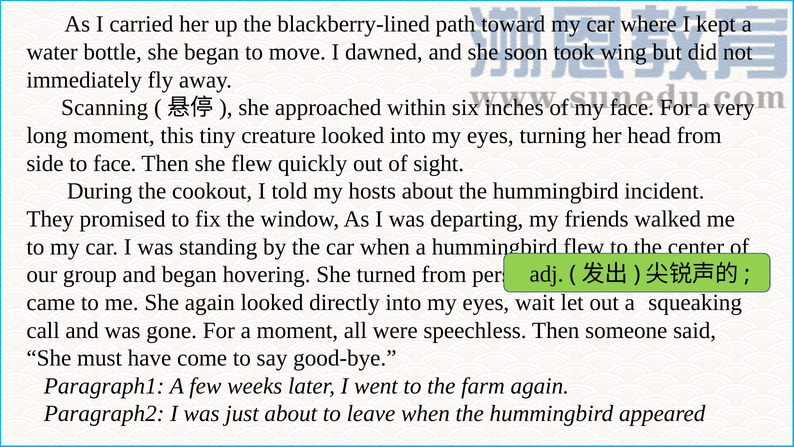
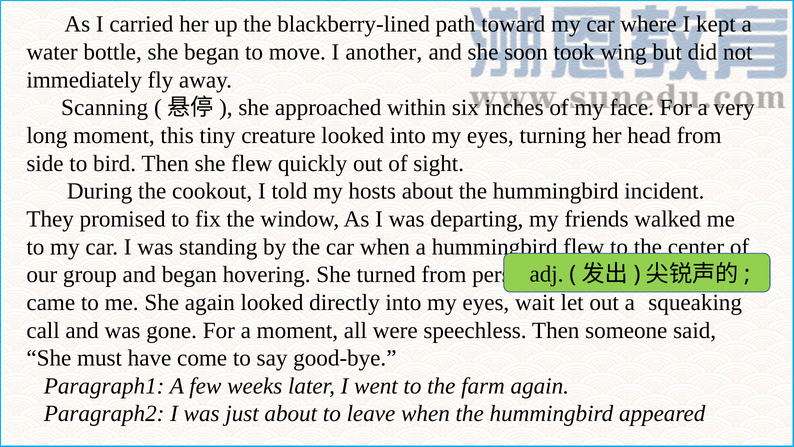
dawned: dawned -> another (384, 52)
to face: face -> bird (115, 163)
